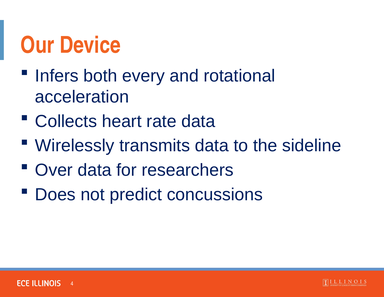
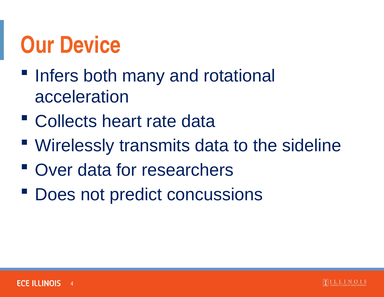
every: every -> many (144, 76)
